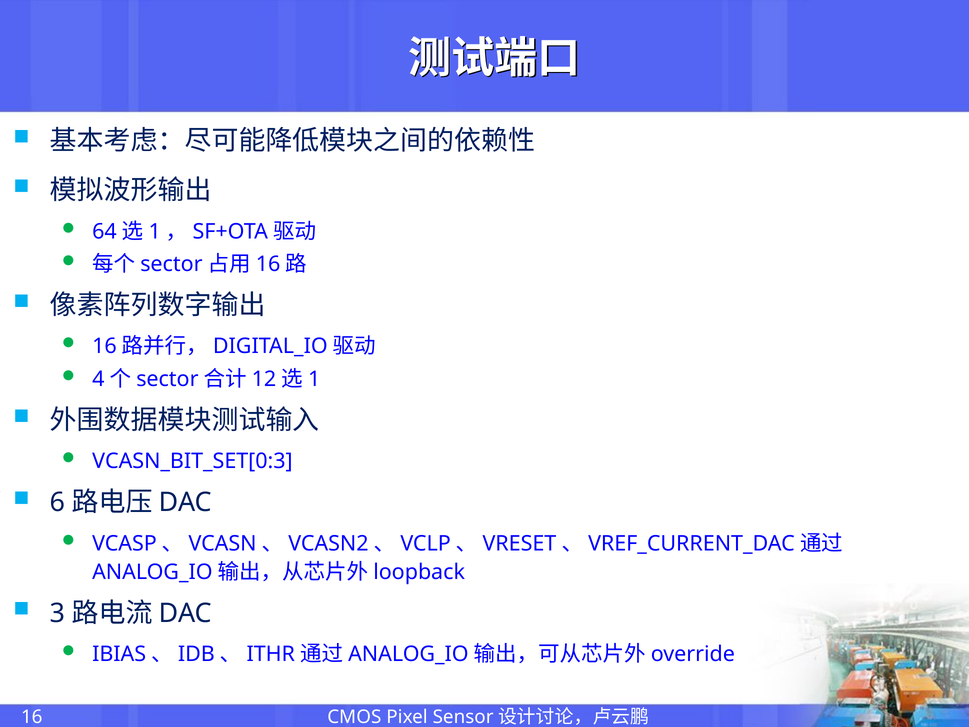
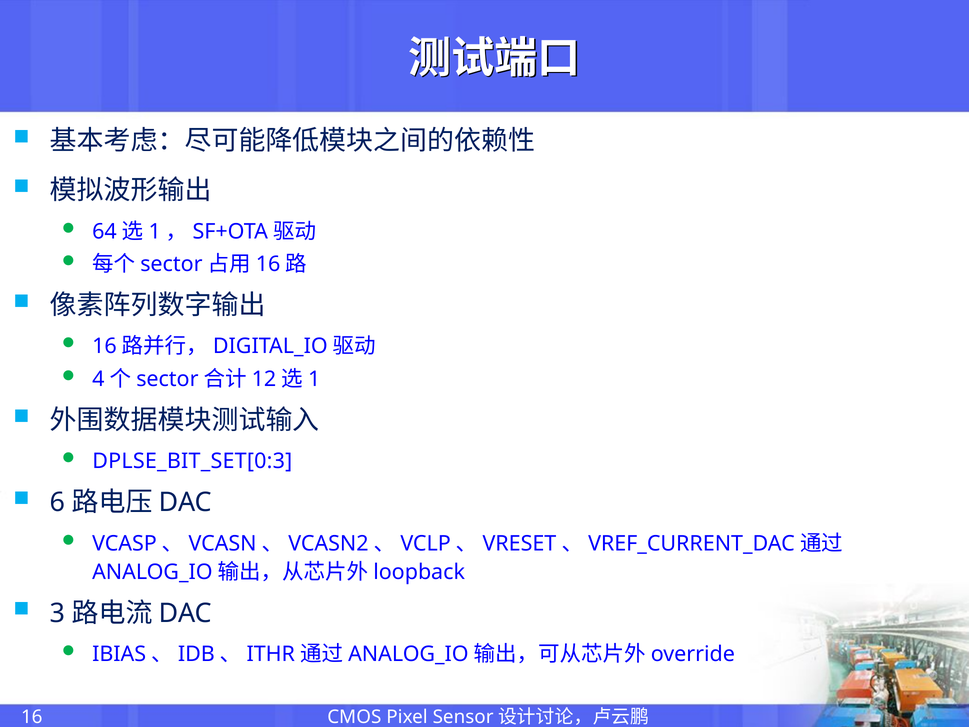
VCASN_BIT_SET[0:3: VCASN_BIT_SET[0:3 -> DPLSE_BIT_SET[0:3 (192, 461)
